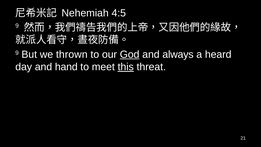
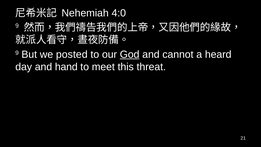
4:5: 4:5 -> 4:0 (119, 13)
thrown: thrown -> posted (72, 54)
always: always -> cannot (178, 54)
this underline: present -> none (126, 67)
